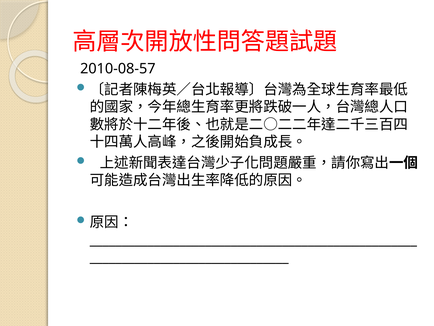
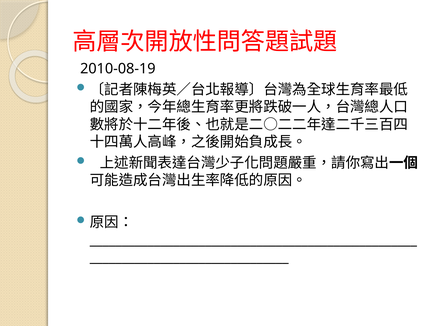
2010-08-57: 2010-08-57 -> 2010-08-19 (118, 69)
